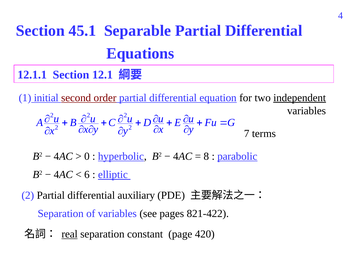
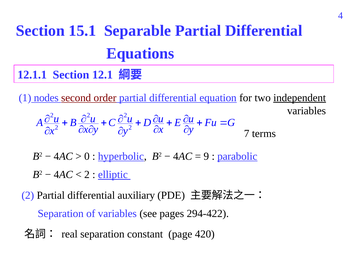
45.1: 45.1 -> 15.1 (82, 31)
initial: initial -> nodes (46, 98)
8: 8 -> 9 (206, 156)
6: 6 -> 2 (87, 174)
821-422: 821-422 -> 294-422 (208, 213)
real underline: present -> none (70, 234)
